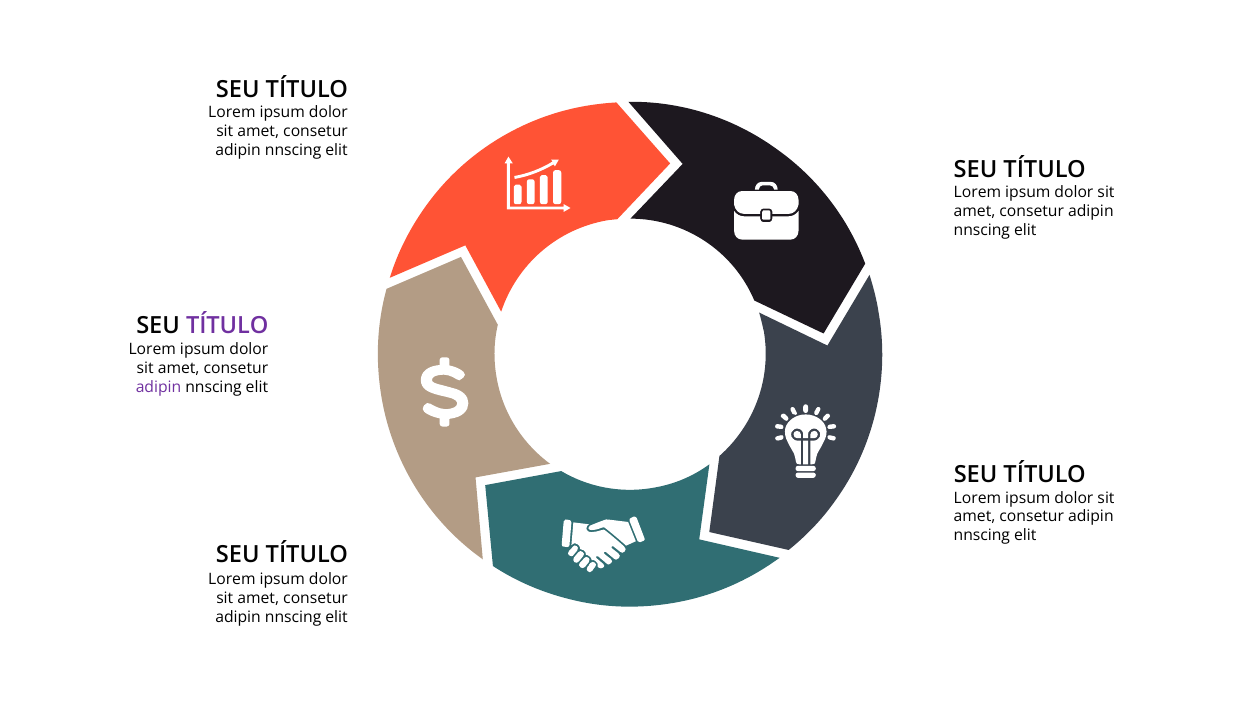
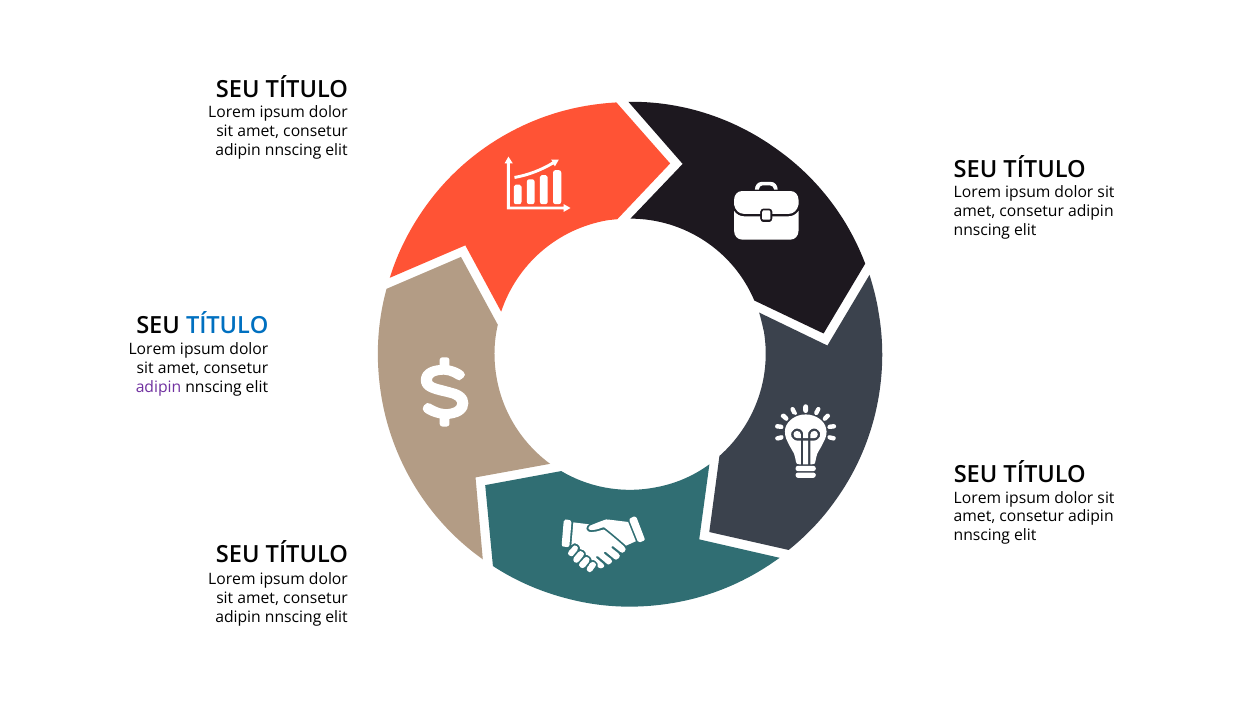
TÍTULO colour: purple -> blue (227, 326)
